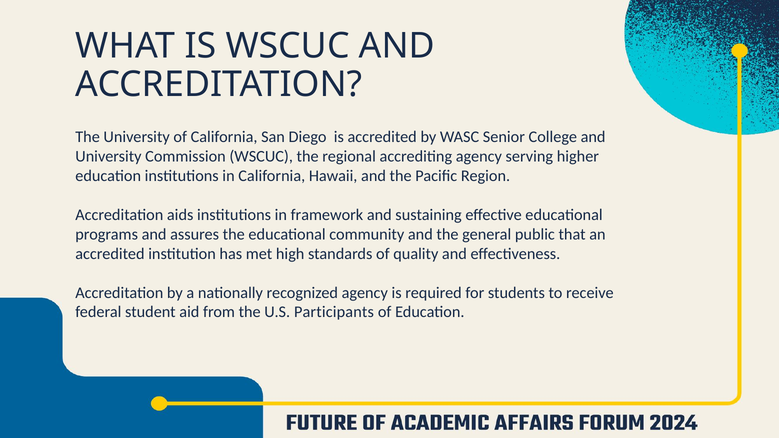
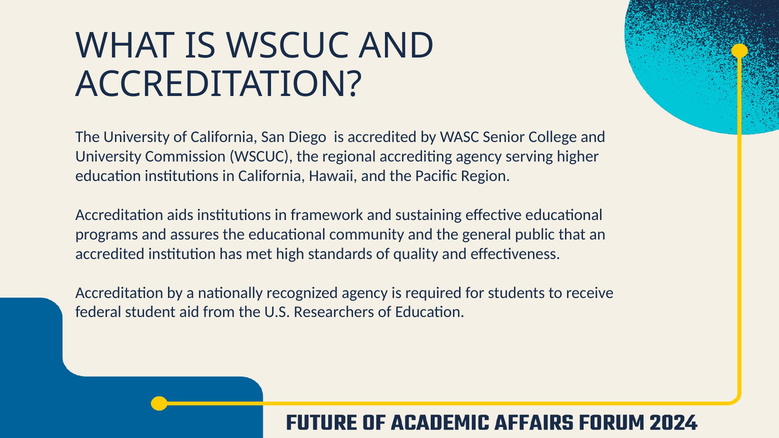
Participants: Participants -> Researchers (334, 312)
